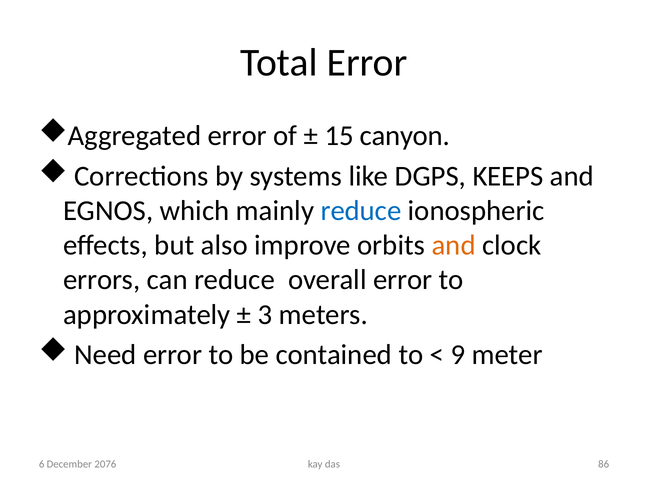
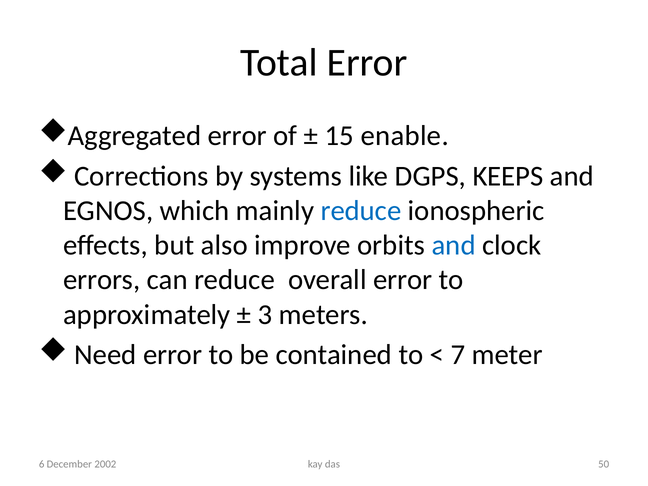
canyon: canyon -> enable (405, 136)
and colour: orange -> blue (454, 245)
9: 9 -> 7 (458, 355)
86: 86 -> 50 (604, 464)
2076: 2076 -> 2002 (105, 464)
